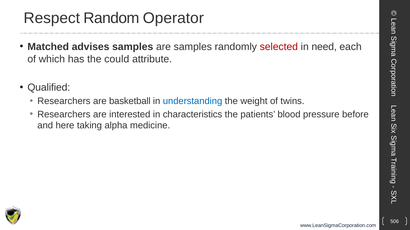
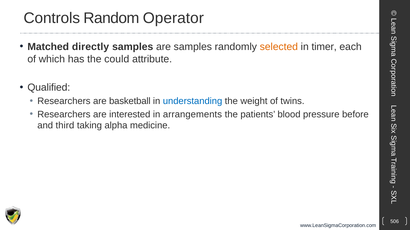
Respect: Respect -> Controls (52, 18)
advises: advises -> directly (91, 47)
selected colour: red -> orange (279, 47)
need: need -> timer (324, 47)
characteristics: characteristics -> arrangements (192, 115)
here: here -> third (65, 126)
